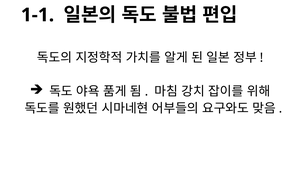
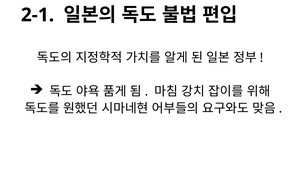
1-1: 1-1 -> 2-1 (38, 15)
